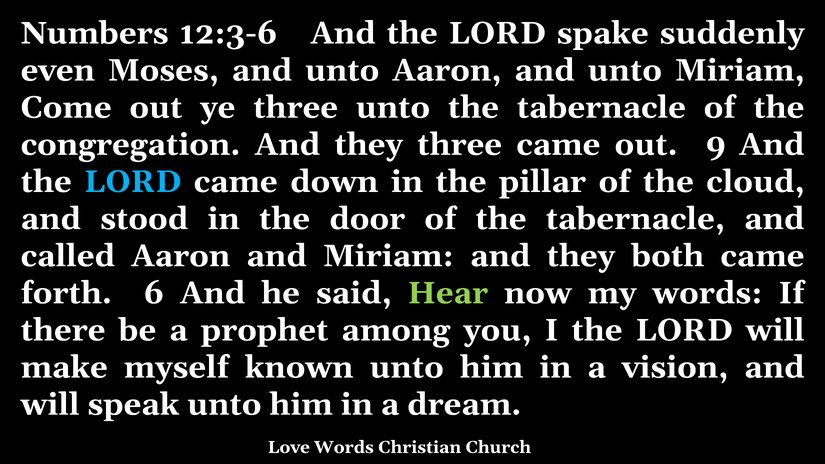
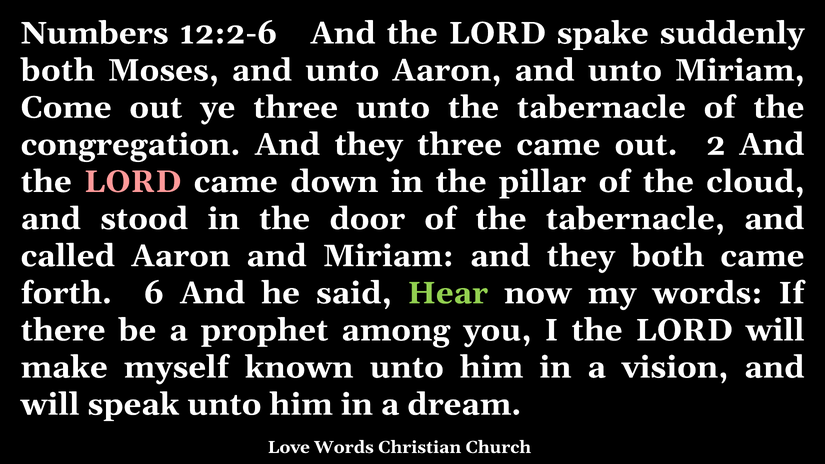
12:3-6: 12:3-6 -> 12:2-6 (228, 33)
even: even -> both (58, 70)
9: 9 -> 2 (716, 145)
LORD colour: light blue -> pink (133, 182)
